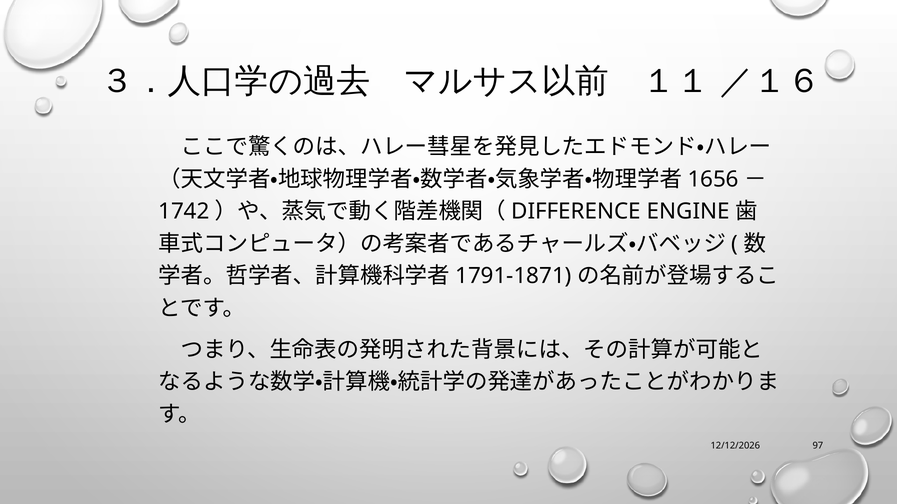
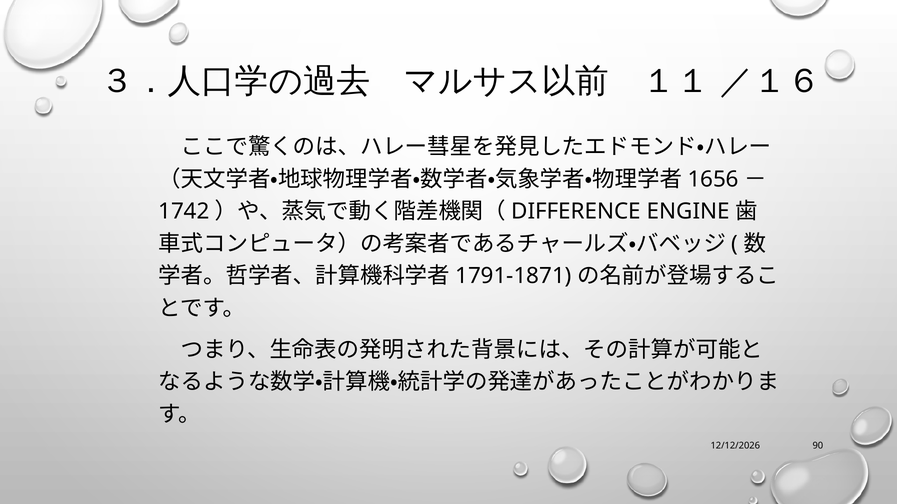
97: 97 -> 90 (818, 446)
